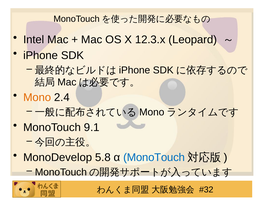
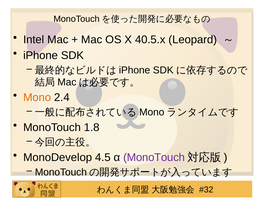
12.3.x: 12.3.x -> 40.5.x (150, 40)
9.1: 9.1 -> 1.8 (92, 127)
5.8: 5.8 -> 4.5 (103, 157)
MonoTouch colour: blue -> purple (154, 157)
